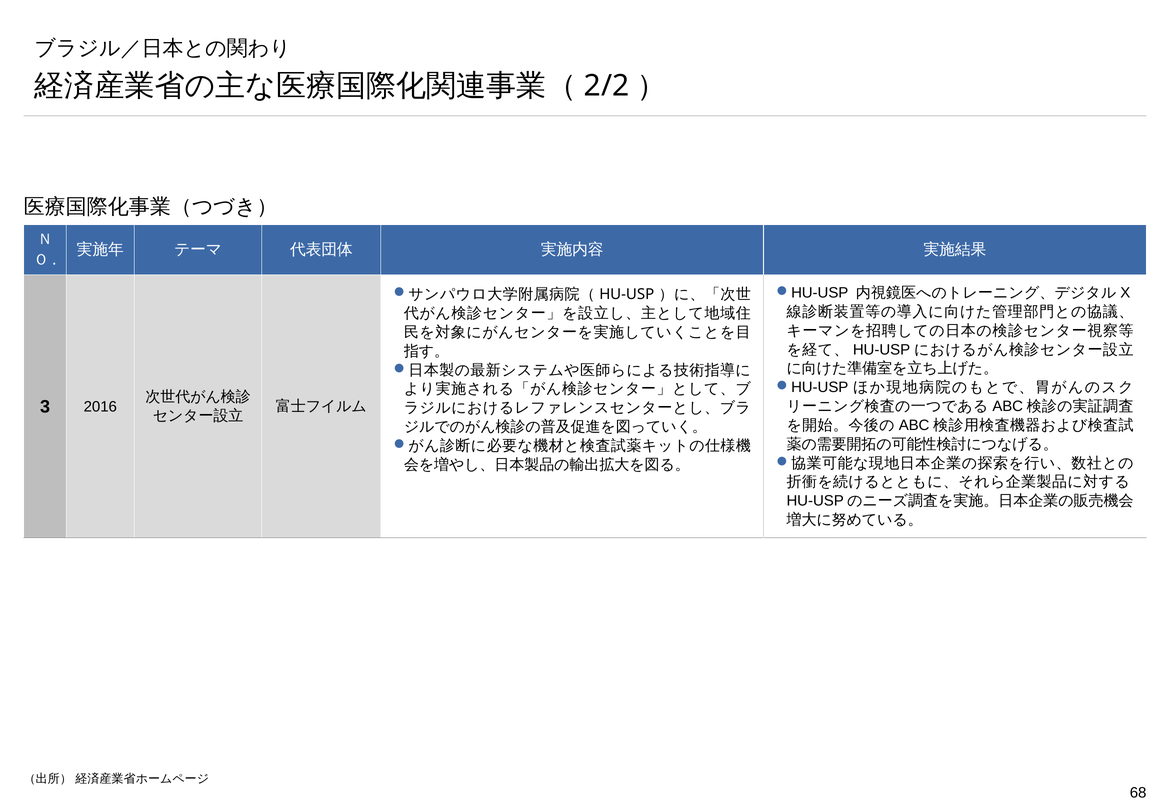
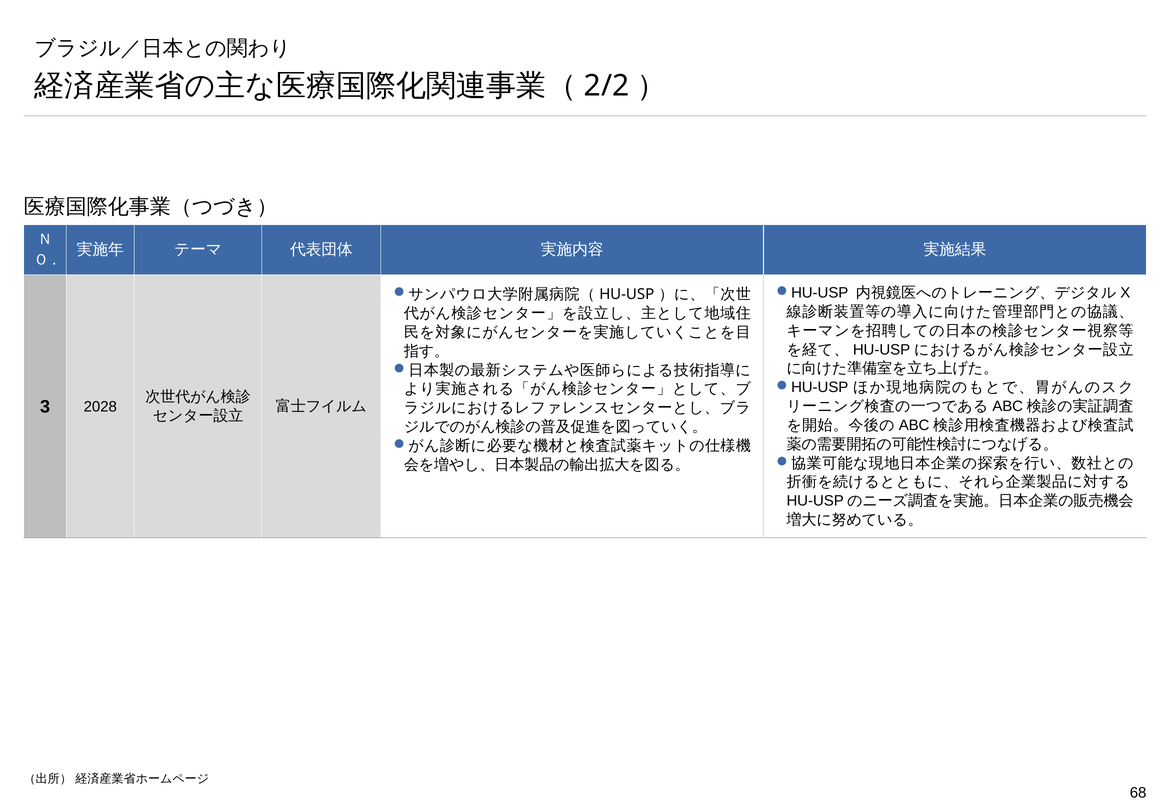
2016: 2016 -> 2028 (100, 407)
